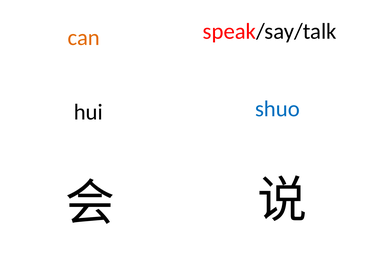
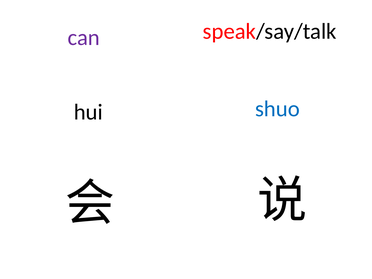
can colour: orange -> purple (84, 38)
